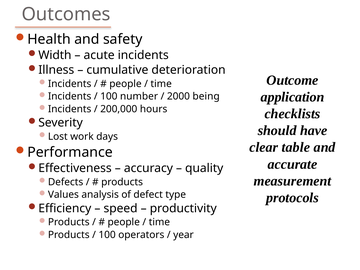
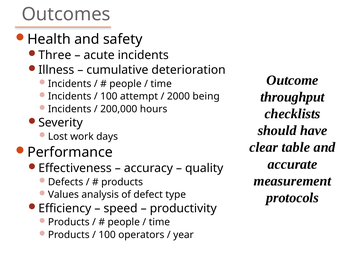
Width: Width -> Three (55, 55)
application: application -> throughput (293, 97)
number: number -> attempt (139, 96)
